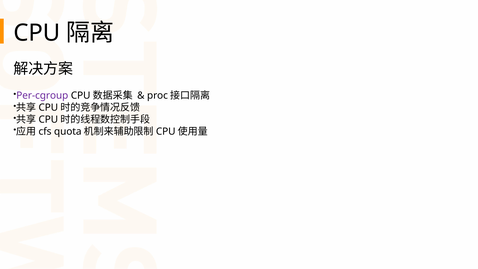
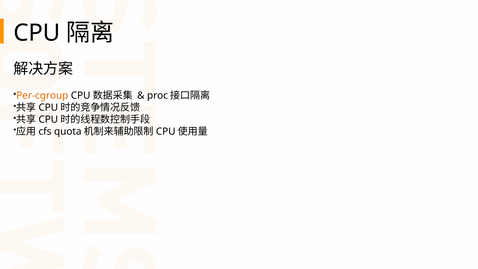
Per-cgroup colour: purple -> orange (42, 96)
